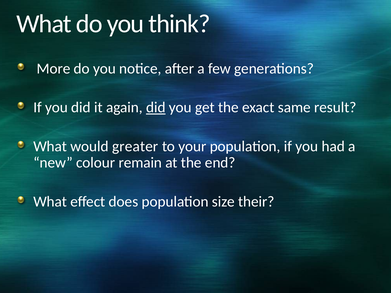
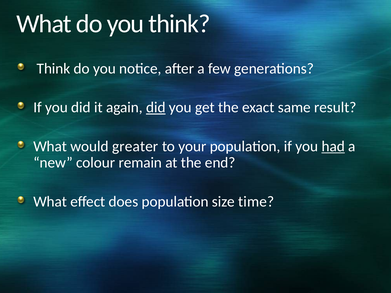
More: More -> Think (53, 69)
had underline: none -> present (333, 146)
their: their -> time (256, 202)
